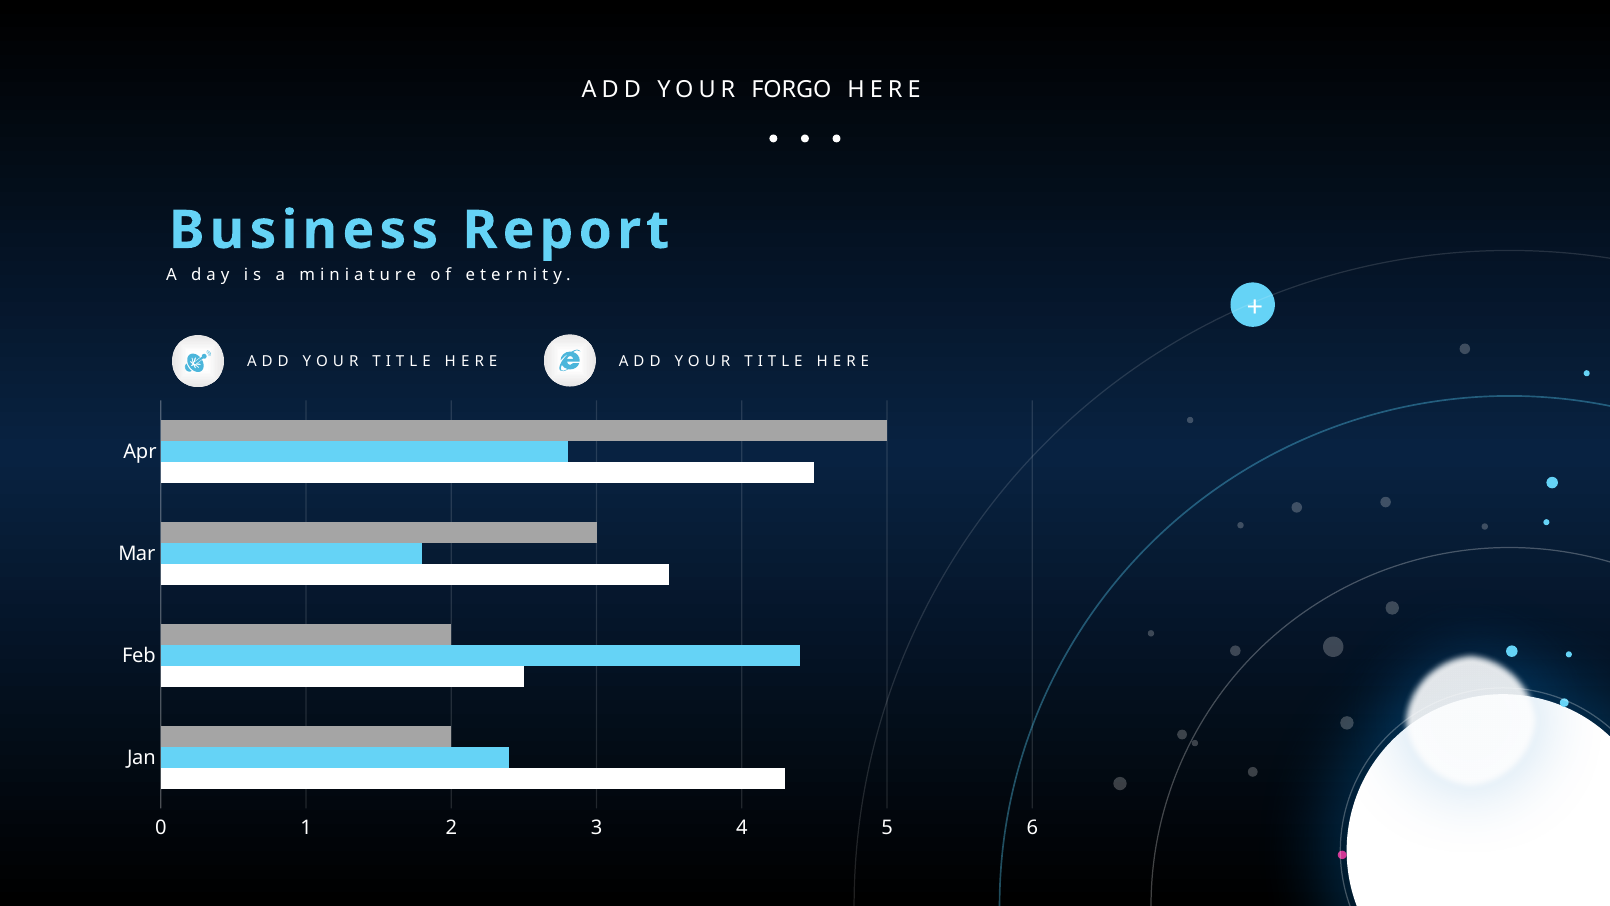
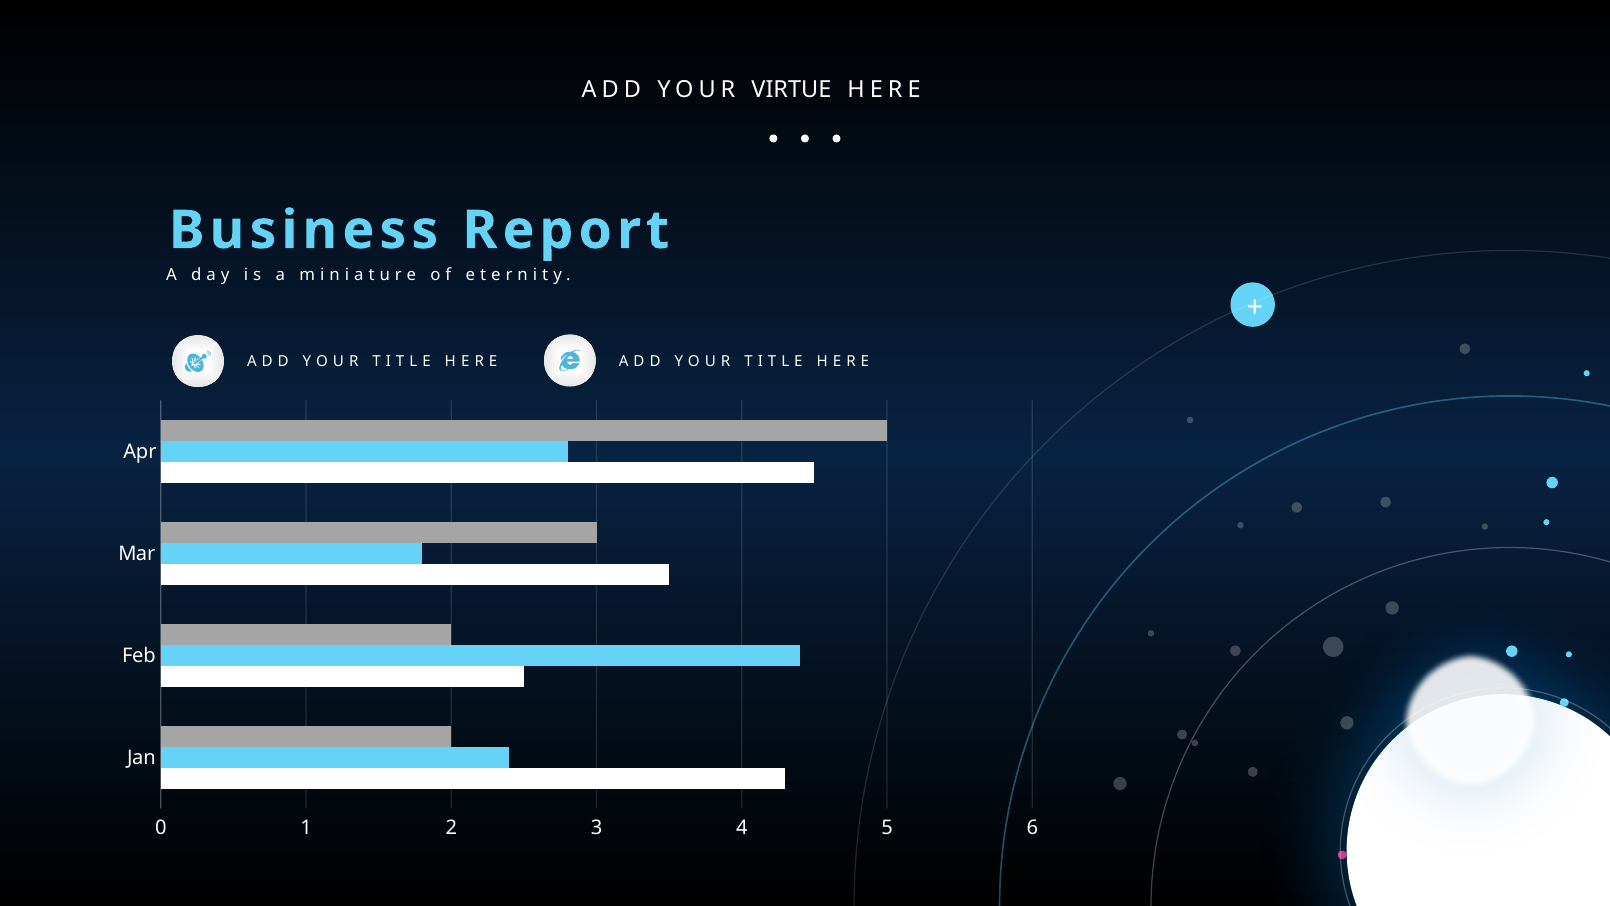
FORGO: FORGO -> VIRTUE (791, 90)
